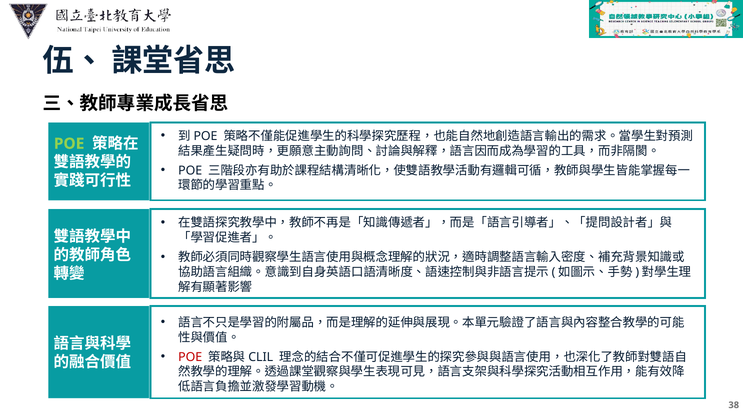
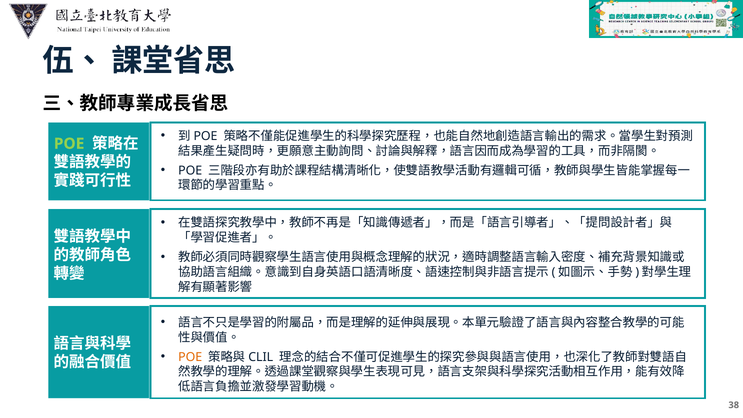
POE colour: red -> orange (190, 357)
